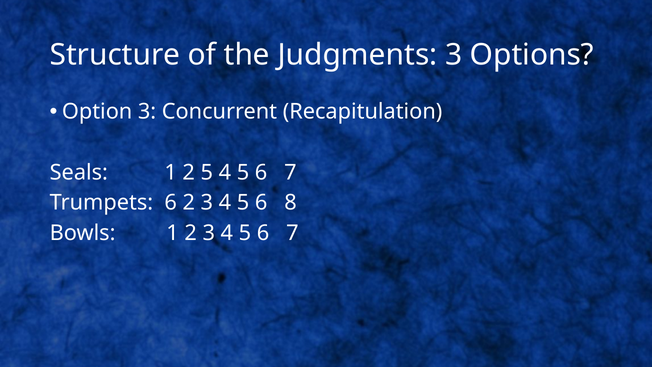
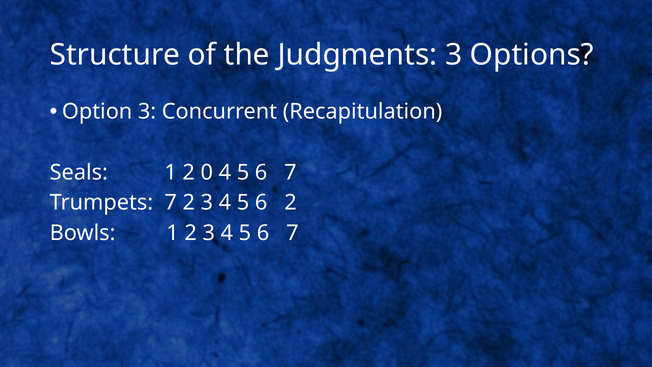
2 5: 5 -> 0 (207, 172)
Trumpets 6: 6 -> 7 (171, 203)
6 8: 8 -> 2 (290, 203)
